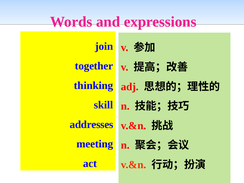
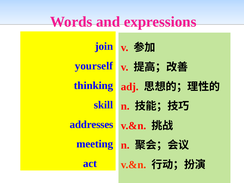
together: together -> yourself (94, 66)
